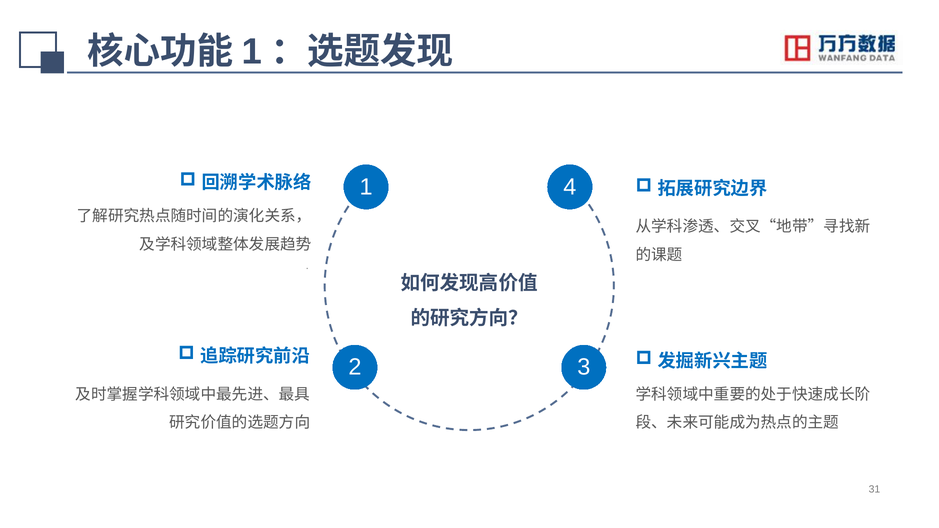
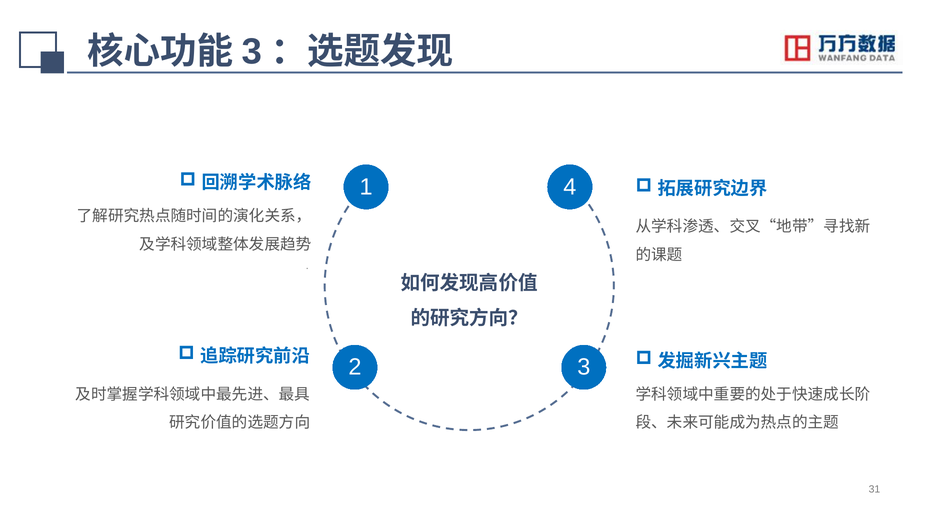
1: 1 -> 3 (252, 52)
